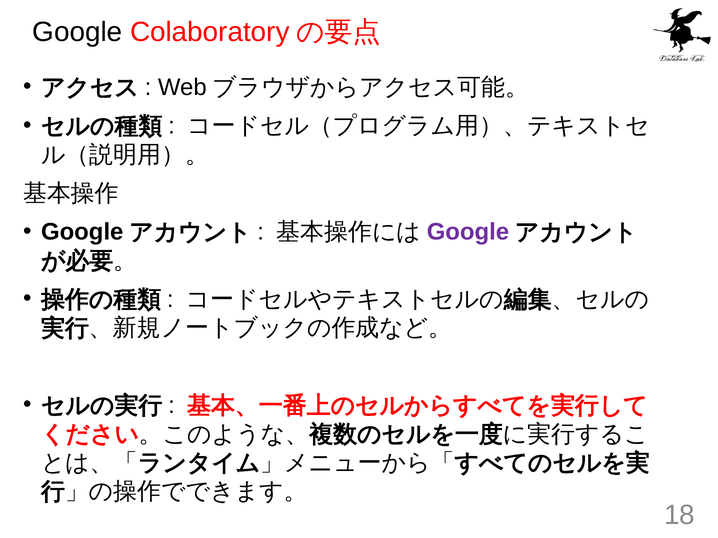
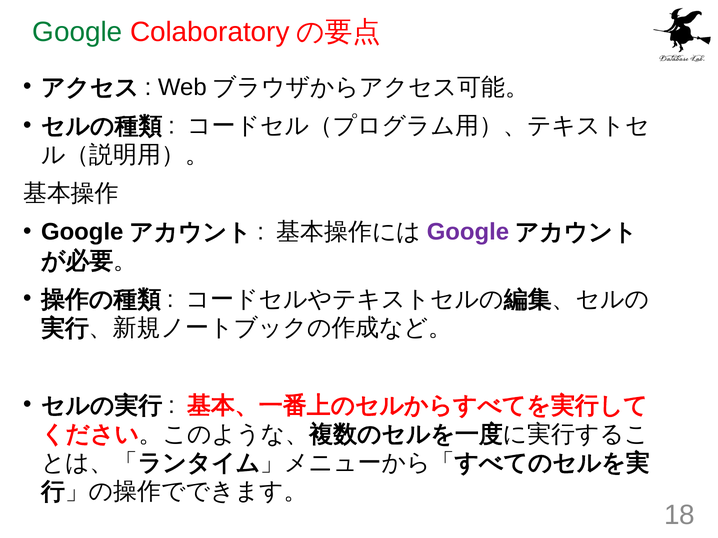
Google colour: black -> green (77, 32)
